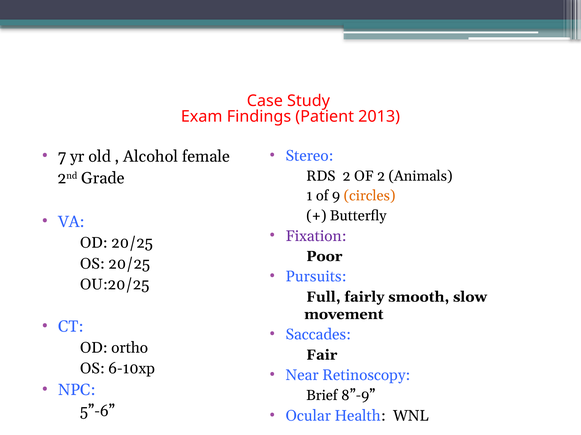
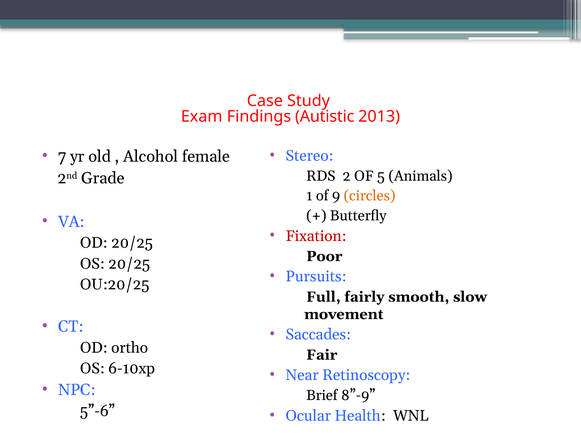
Patient: Patient -> Autistic (325, 117)
OF 2: 2 -> 5 (381, 176)
Fixation colour: purple -> red (316, 236)
